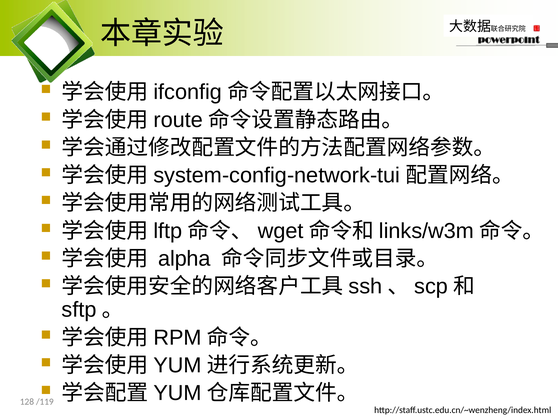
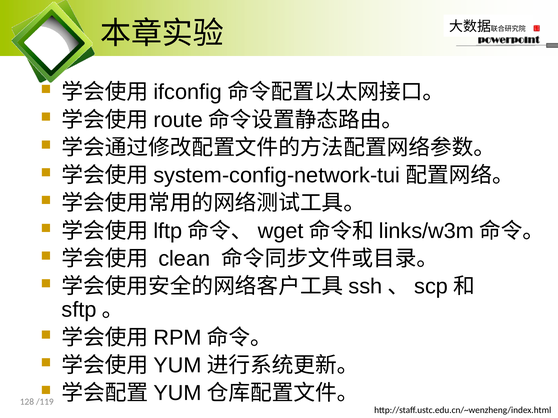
alpha: alpha -> clean (184, 259)
